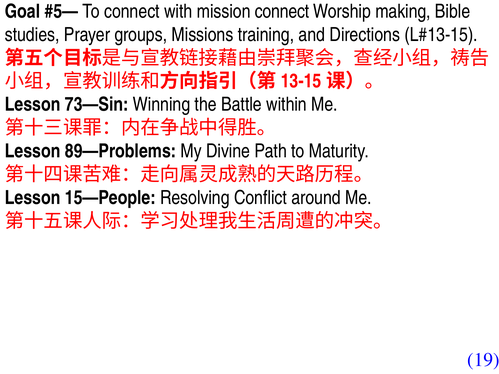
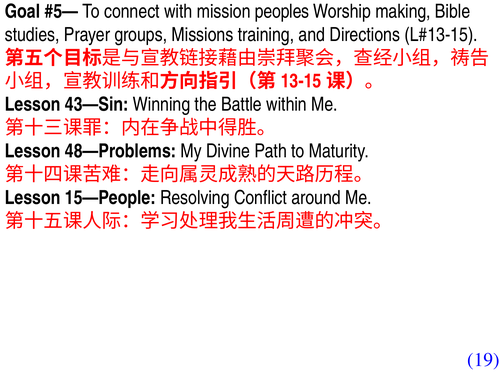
mission connect: connect -> peoples (282, 11)
73—Sin: 73—Sin -> 43—Sin (97, 105)
89—Problems: 89—Problems -> 48—Problems (121, 151)
